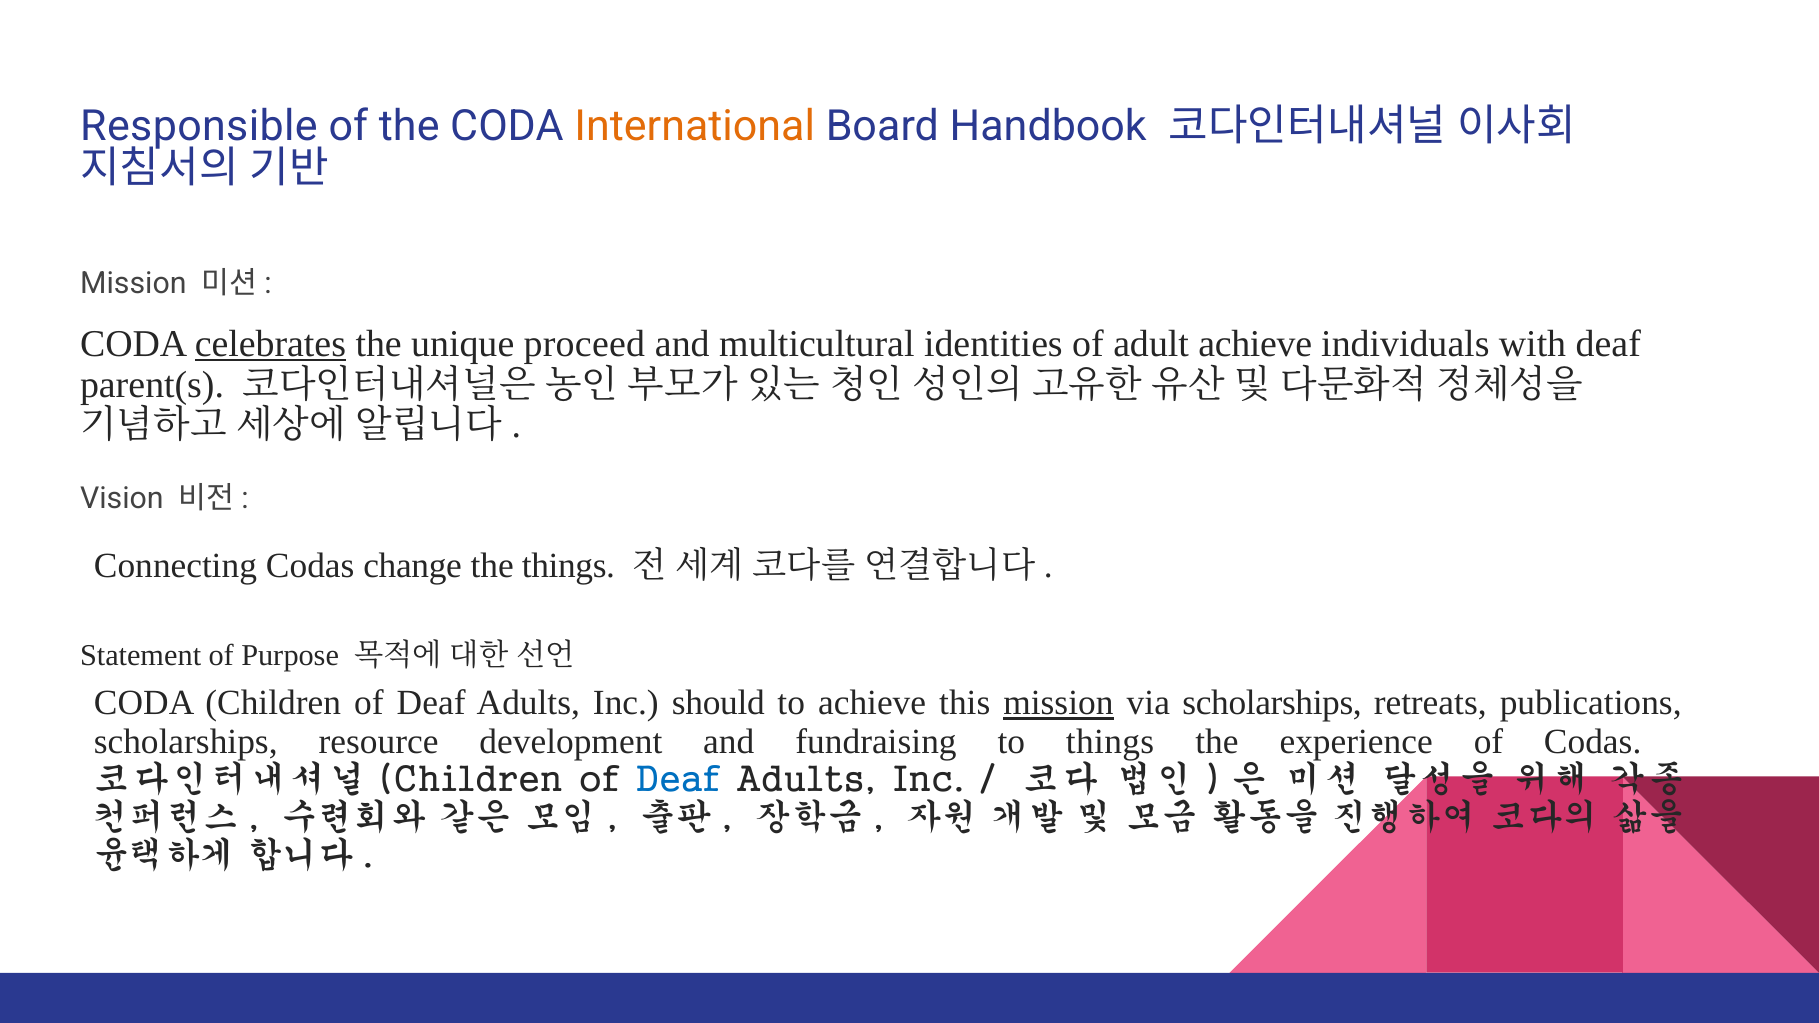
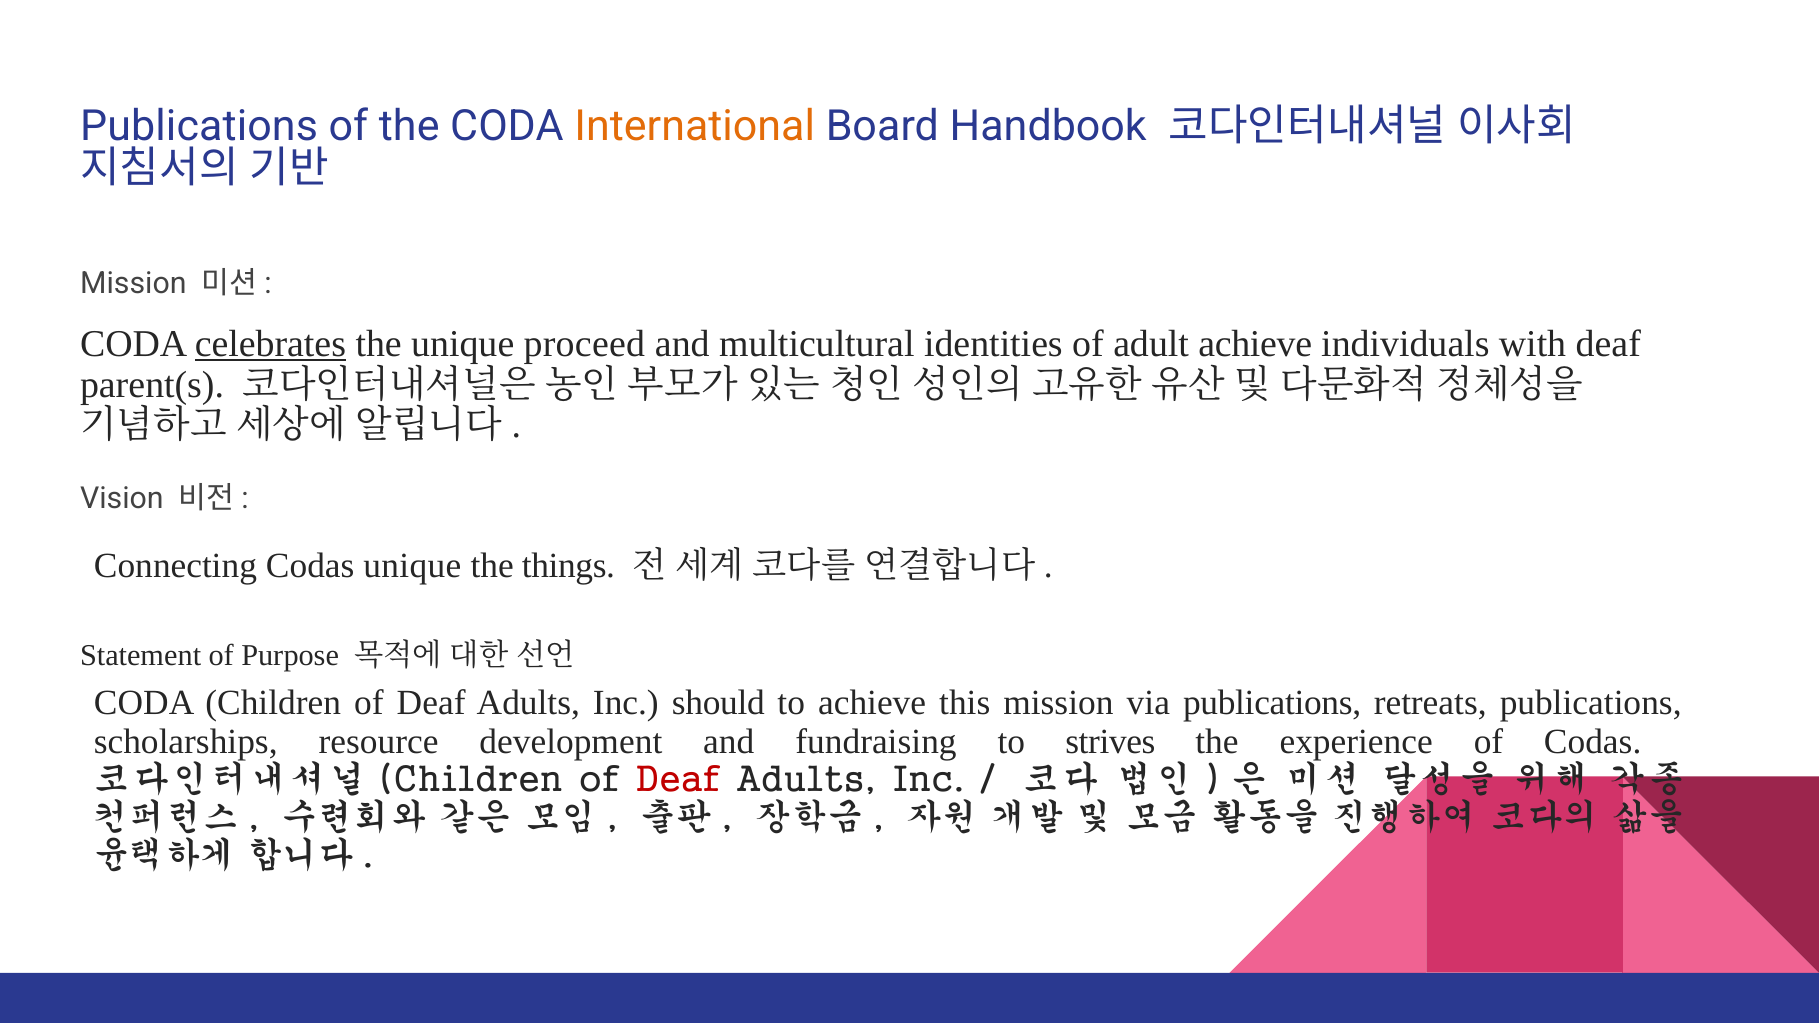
Responsible: Responsible -> Publications (199, 127)
Codas change: change -> unique (412, 566)
mission underline: present -> none (1058, 703)
via scholarships: scholarships -> publications (1272, 703)
to things: things -> strives (1110, 742)
Deaf colour: blue -> red (678, 780)
